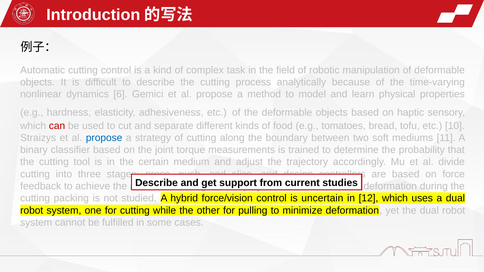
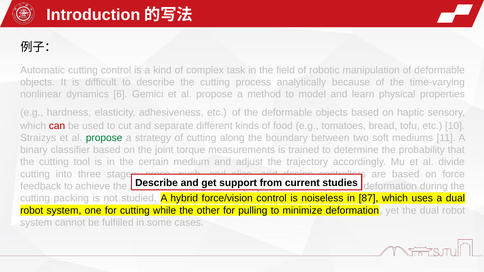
propose colour: blue -> green (104, 138)
uncertain: uncertain -> noiseless (322, 198)
in 12: 12 -> 87 (369, 198)
